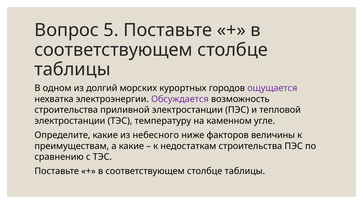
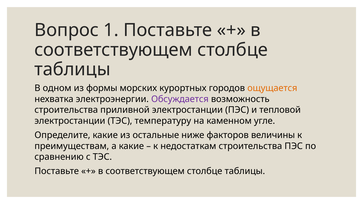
5: 5 -> 1 (111, 30)
долгий: долгий -> формы (102, 88)
ощущается colour: purple -> orange (272, 88)
небесного: небесного -> остальные (156, 135)
